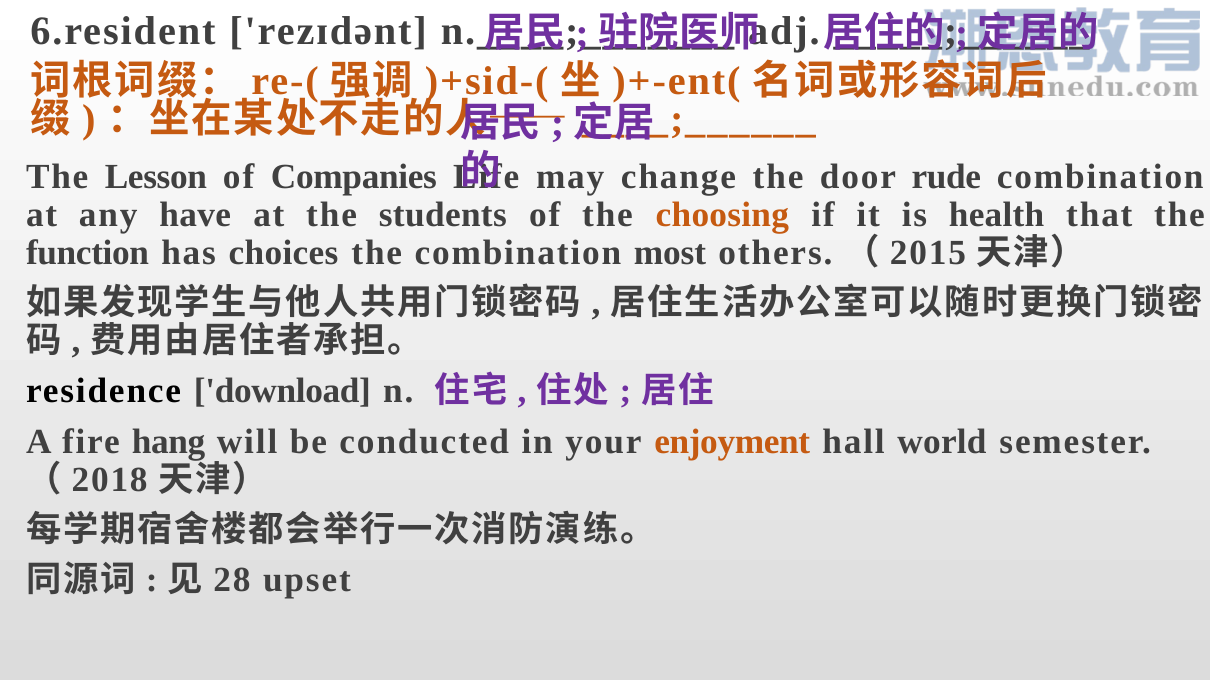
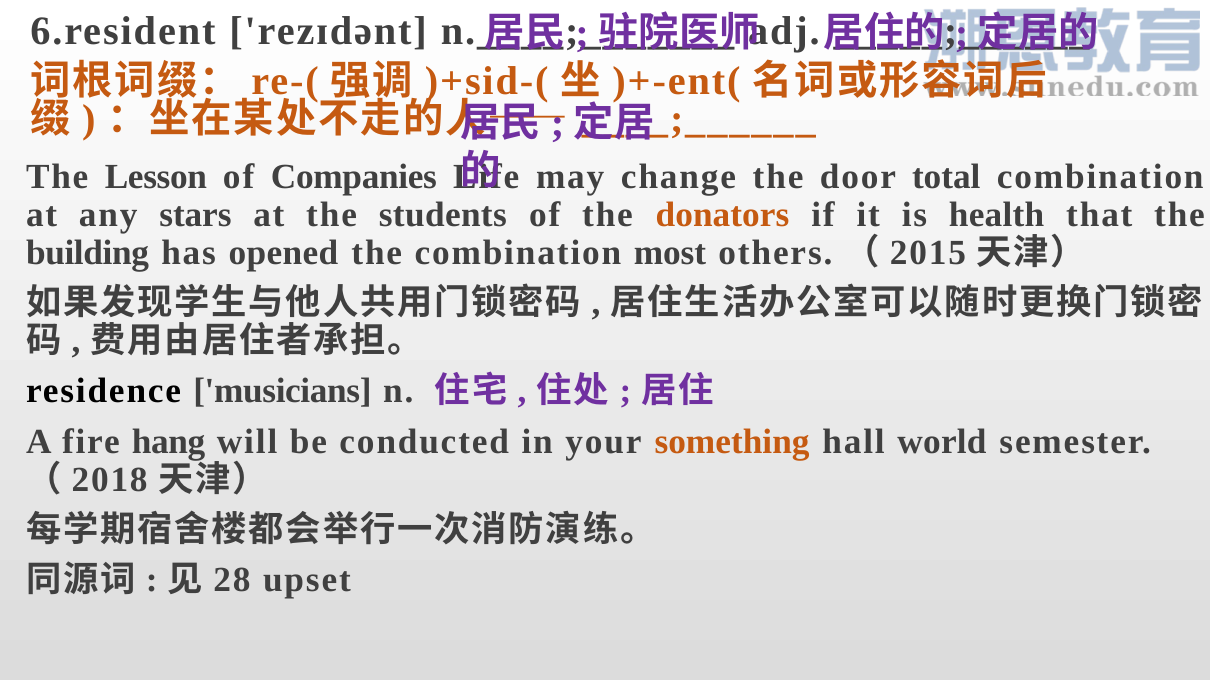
rude: rude -> total (946, 177)
have: have -> stars (195, 215)
choosing: choosing -> donators (722, 215)
function: function -> building (88, 253)
choices: choices -> opened (283, 253)
download: download -> musicians (282, 392)
enjoyment: enjoyment -> something (732, 442)
